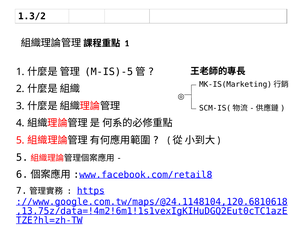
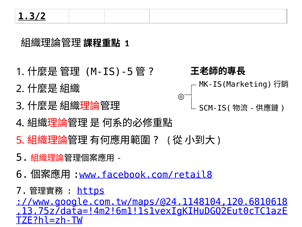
1.3/2 underline: none -> present (32, 16)
